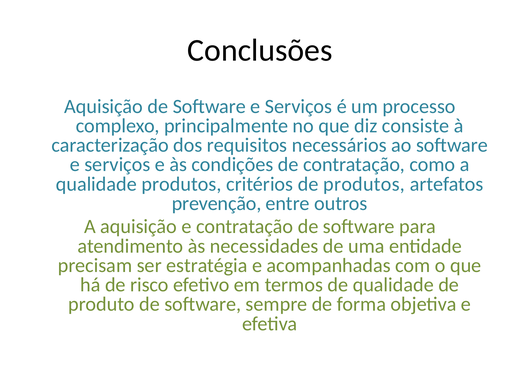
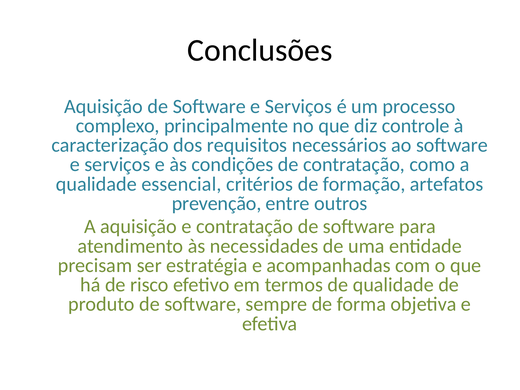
consiste: consiste -> controle (416, 126)
qualidade produtos: produtos -> essencial (181, 184)
de produtos: produtos -> formação (364, 184)
